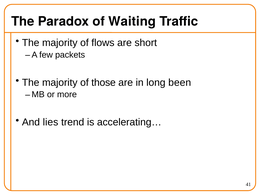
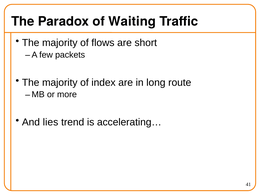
those: those -> index (104, 82)
been: been -> route (180, 82)
